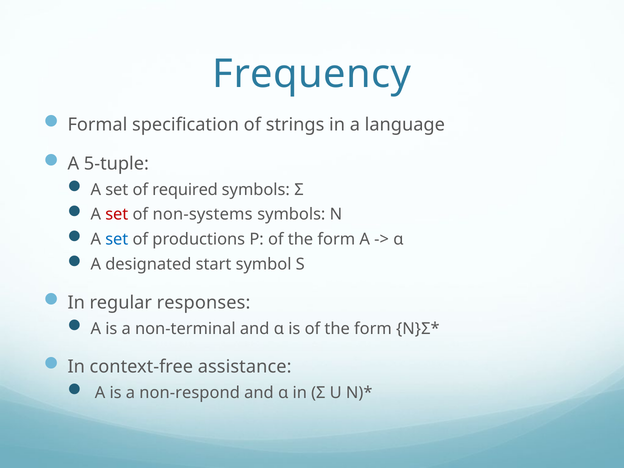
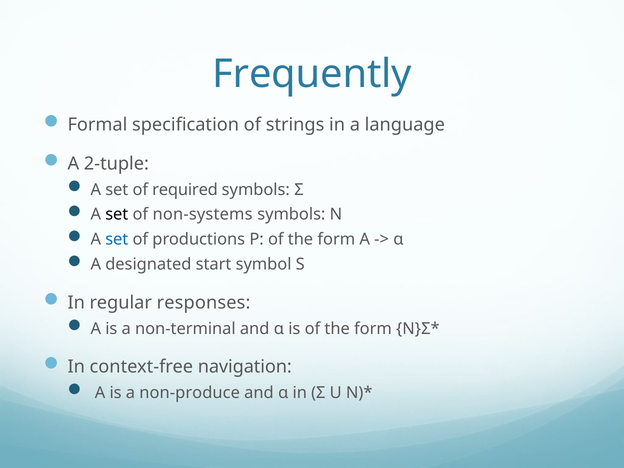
Frequency: Frequency -> Frequently (312, 74)
5-tuple: 5-tuple -> 2-tuple (116, 164)
set colour: red -> black (117, 215)
assistance: assistance -> navigation (245, 367)
non-respond: non-respond -> non-produce (190, 393)
